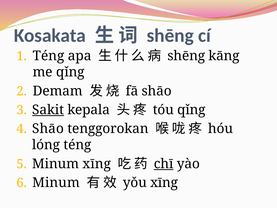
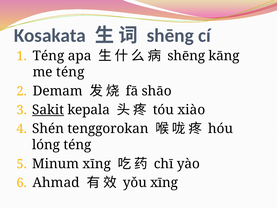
me qǐng: qǐng -> téng (70, 72)
tóu qǐng: qǐng -> xiào (191, 110)
Shāo: Shāo -> Shén (48, 129)
chī underline: present -> none (164, 164)
Minum: Minum -> Ahmad (56, 182)
